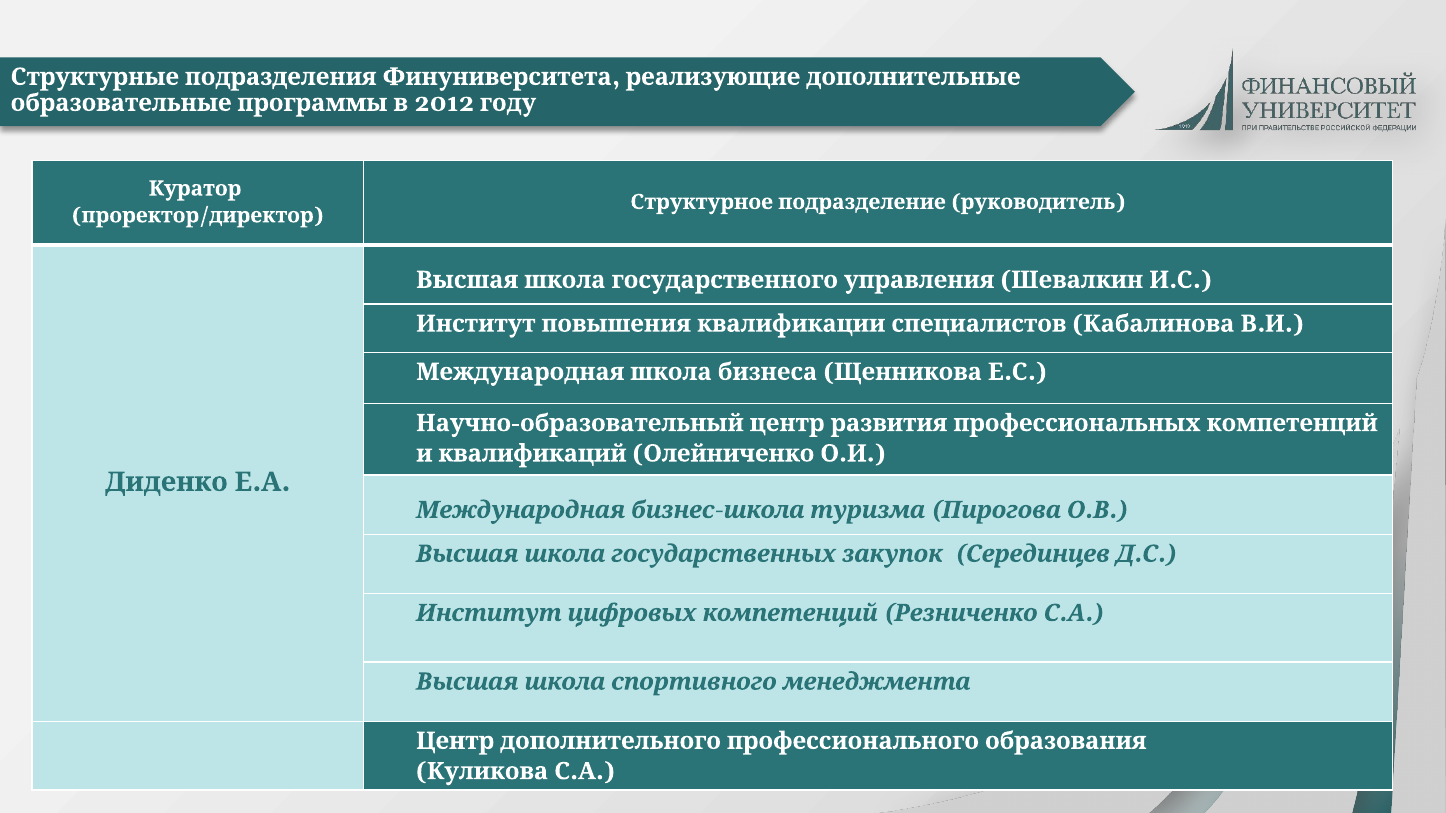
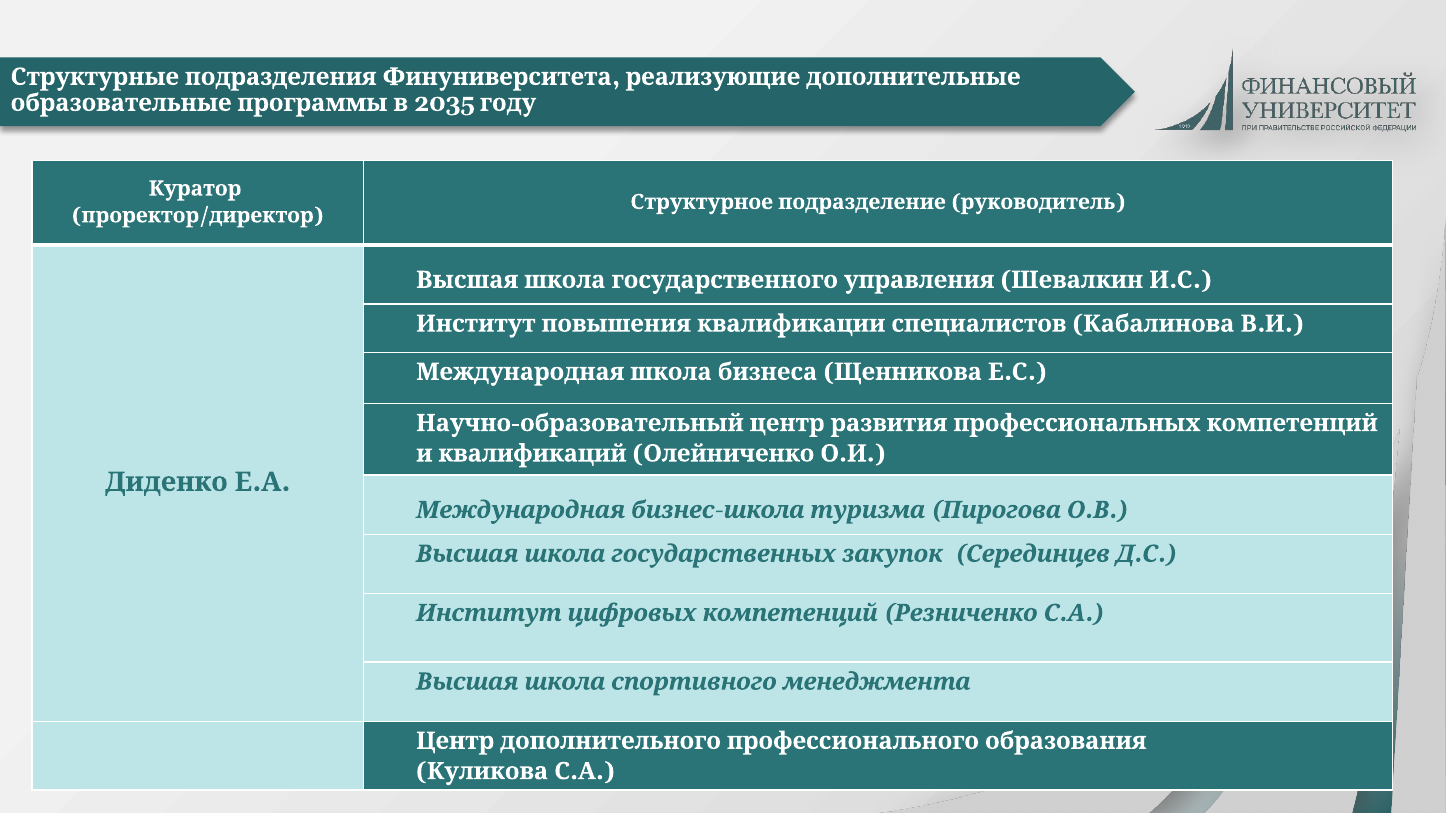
2012: 2012 -> 2035 (444, 103)
